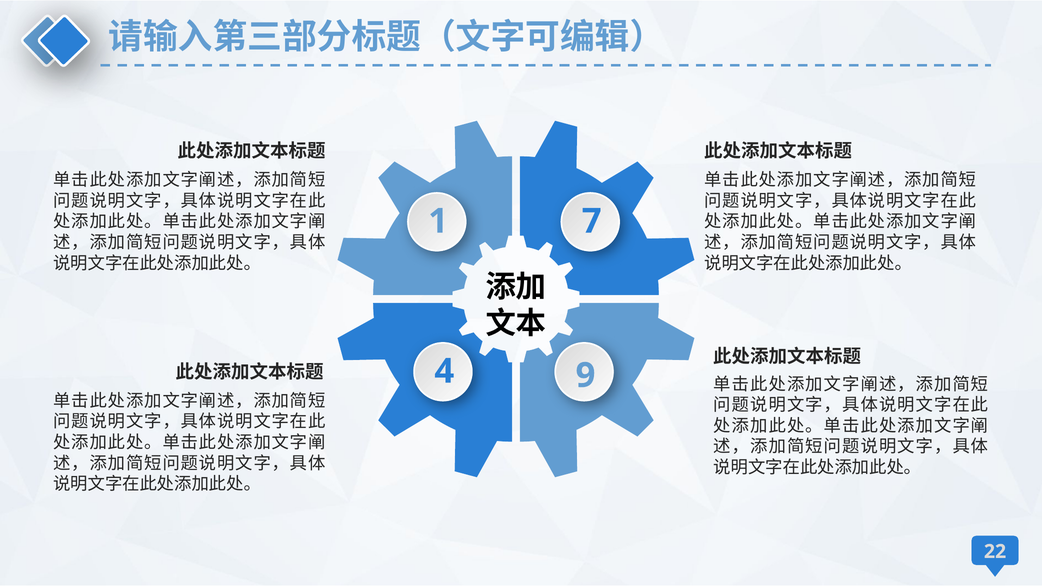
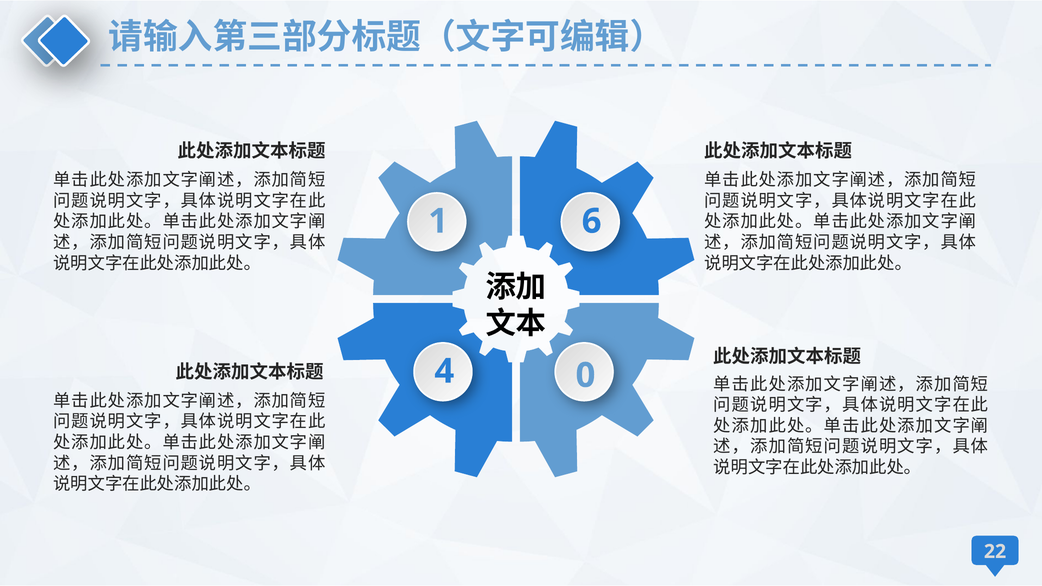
7: 7 -> 6 (592, 221)
9: 9 -> 0 (585, 376)
